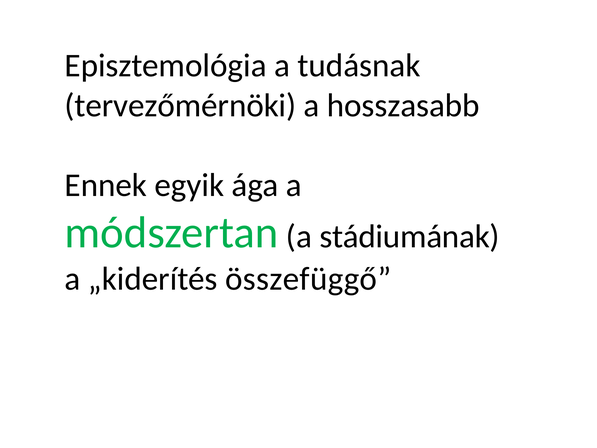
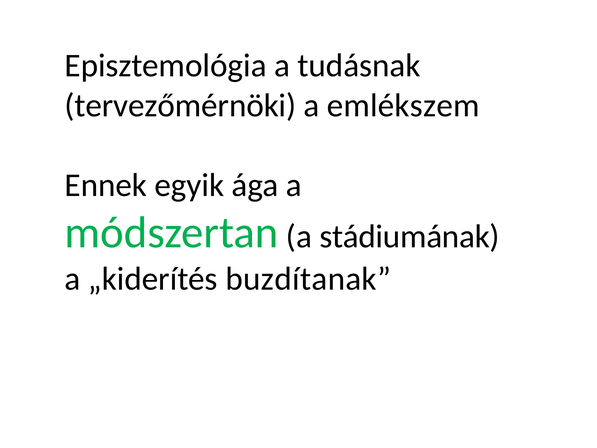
hosszasabb: hosszasabb -> emlékszem (403, 105)
összefüggő: összefüggő -> buzdítanak (308, 279)
